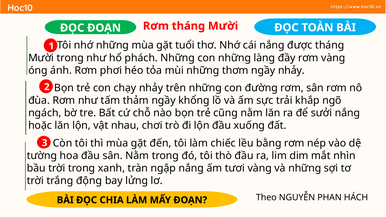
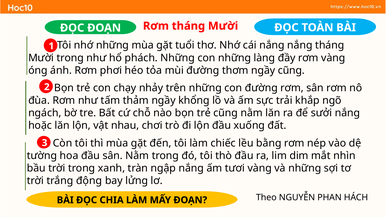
nắng được: được -> nắng (300, 45)
mùi những: những -> đường (203, 71)
ngầy nhảy: nhảy -> cũng (291, 71)
